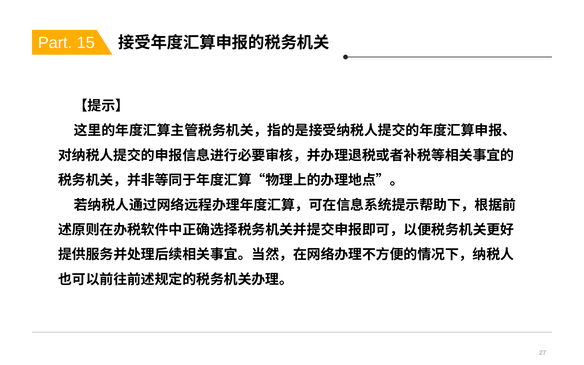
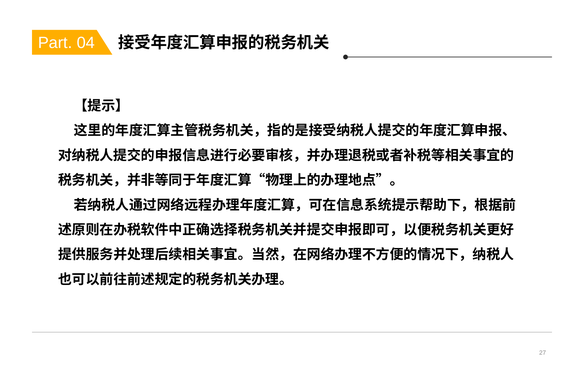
15: 15 -> 04 (86, 43)
